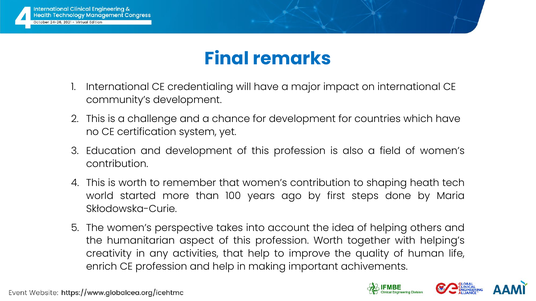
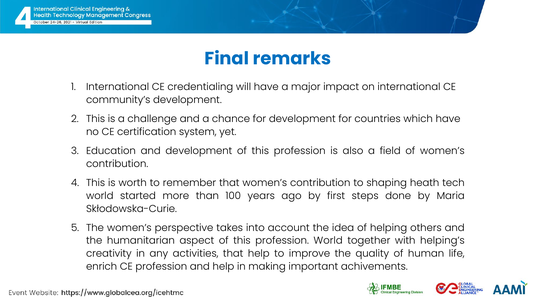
profession Worth: Worth -> World (328, 241)
